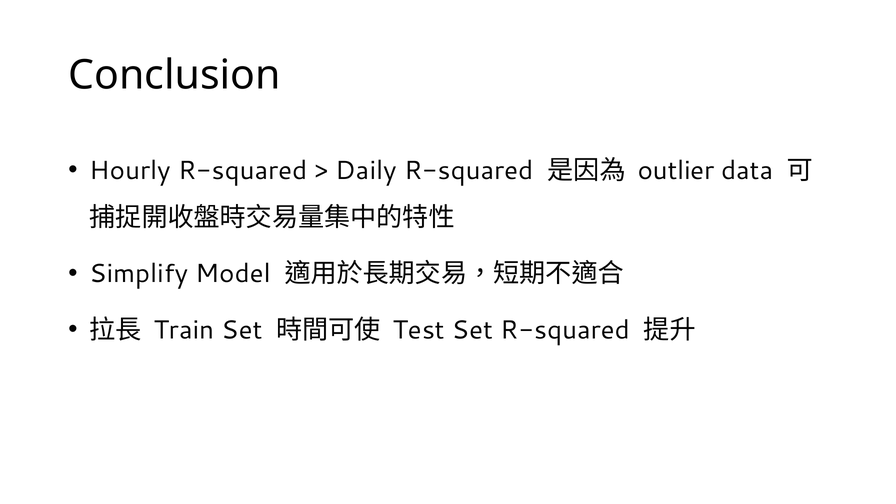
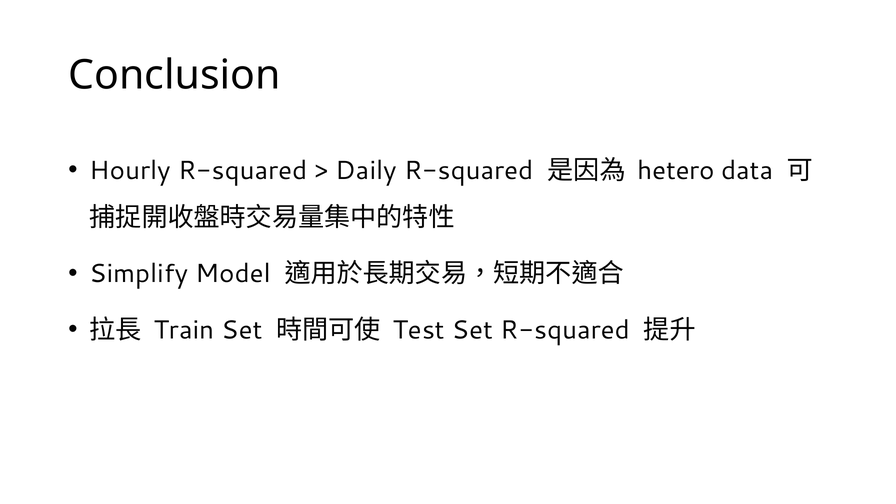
outlier: outlier -> hetero (676, 171)
